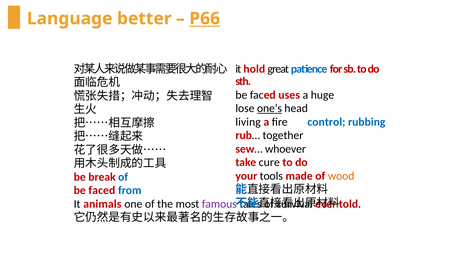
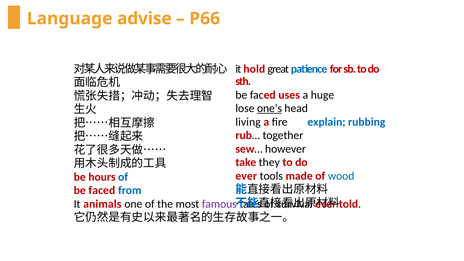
better: better -> advise (144, 19)
P66 underline: present -> none (205, 19)
control: control -> explain (326, 122)
whoever: whoever -> however (285, 149)
cure: cure -> they (269, 162)
your: your -> ever (246, 176)
wood colour: orange -> blue (341, 176)
break: break -> hours (102, 177)
